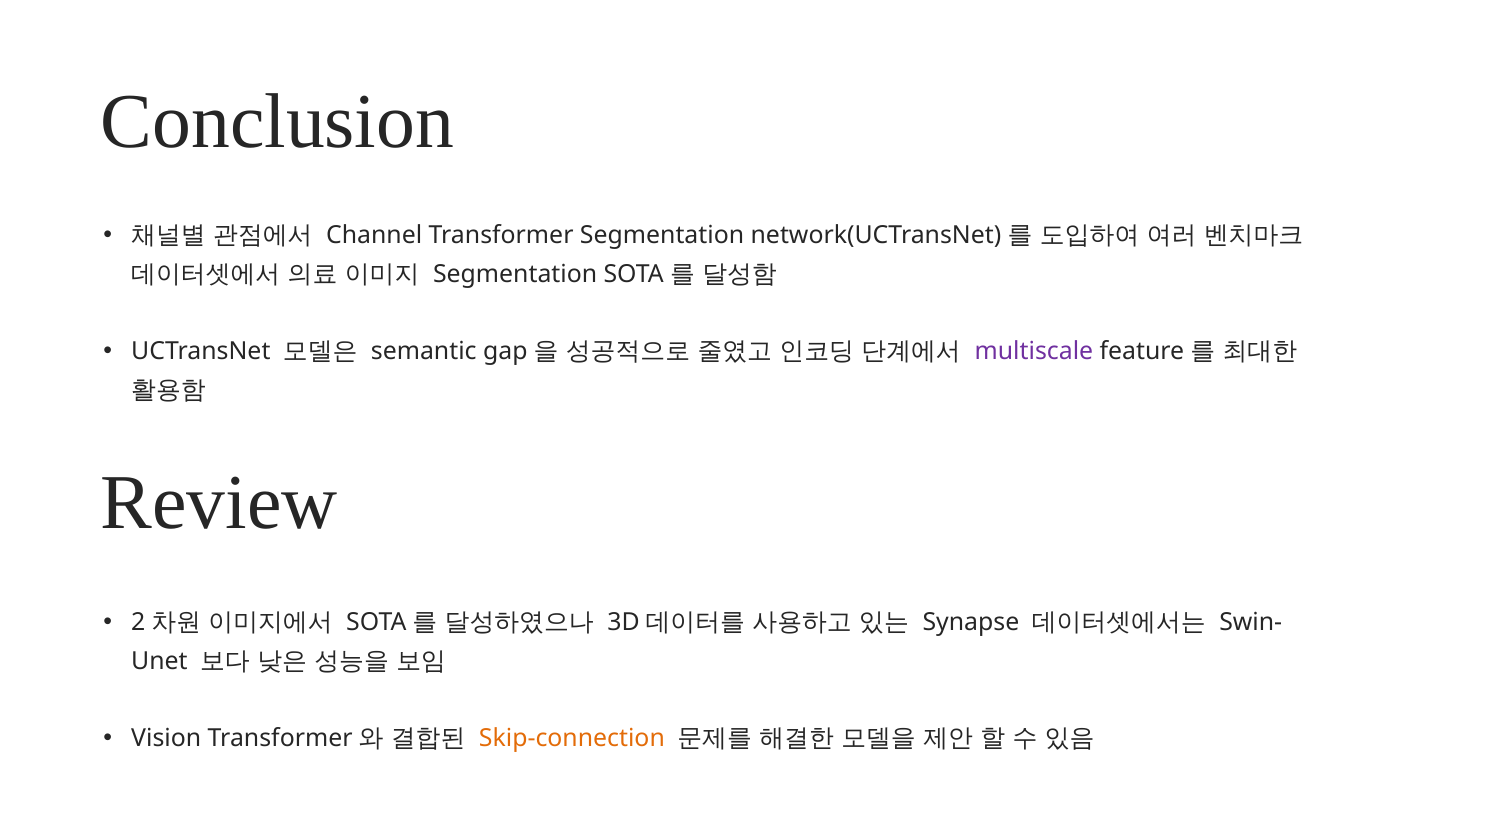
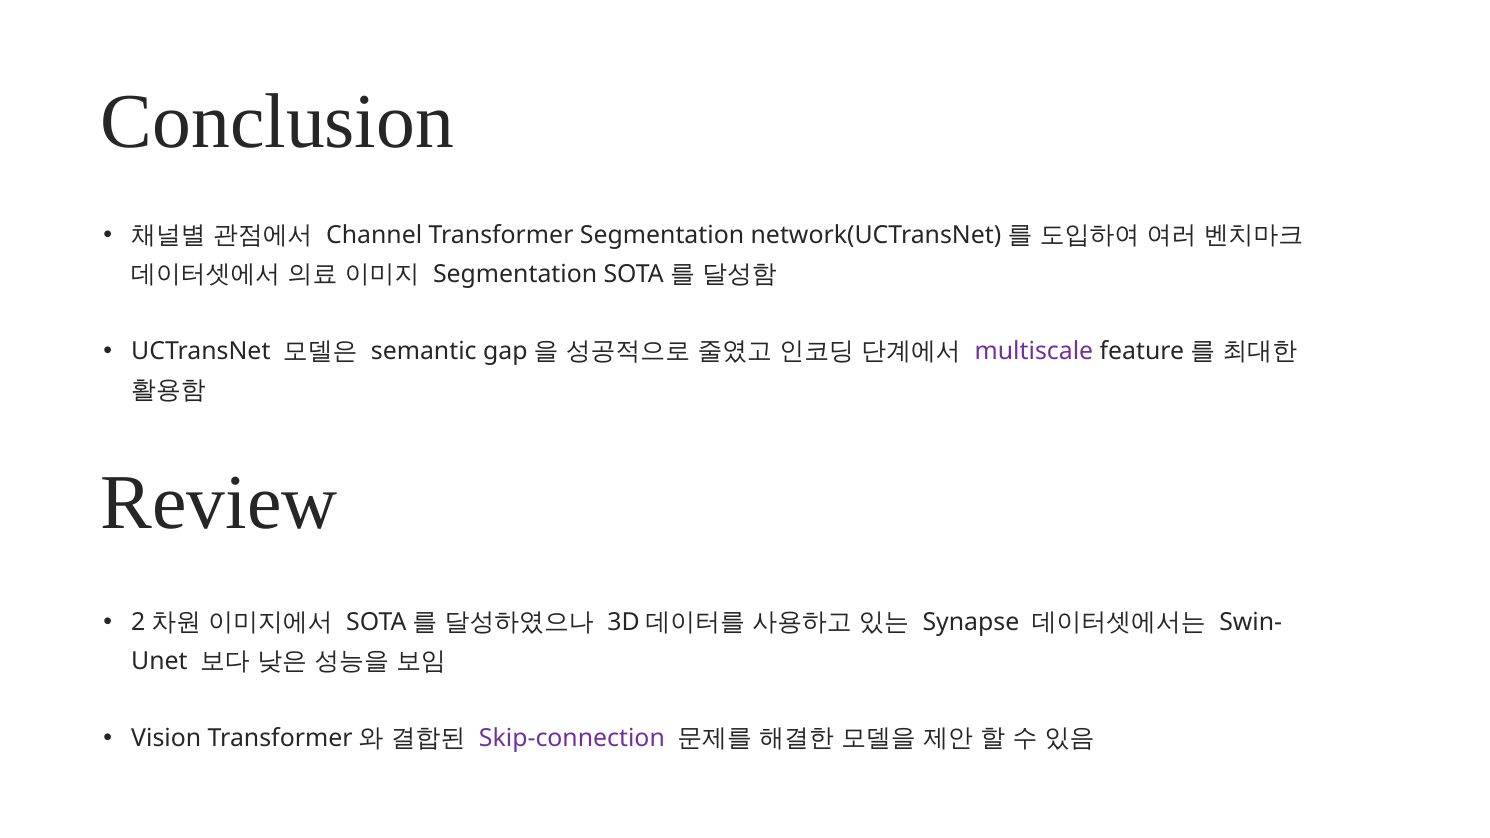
Skip-connection colour: orange -> purple (572, 739)
